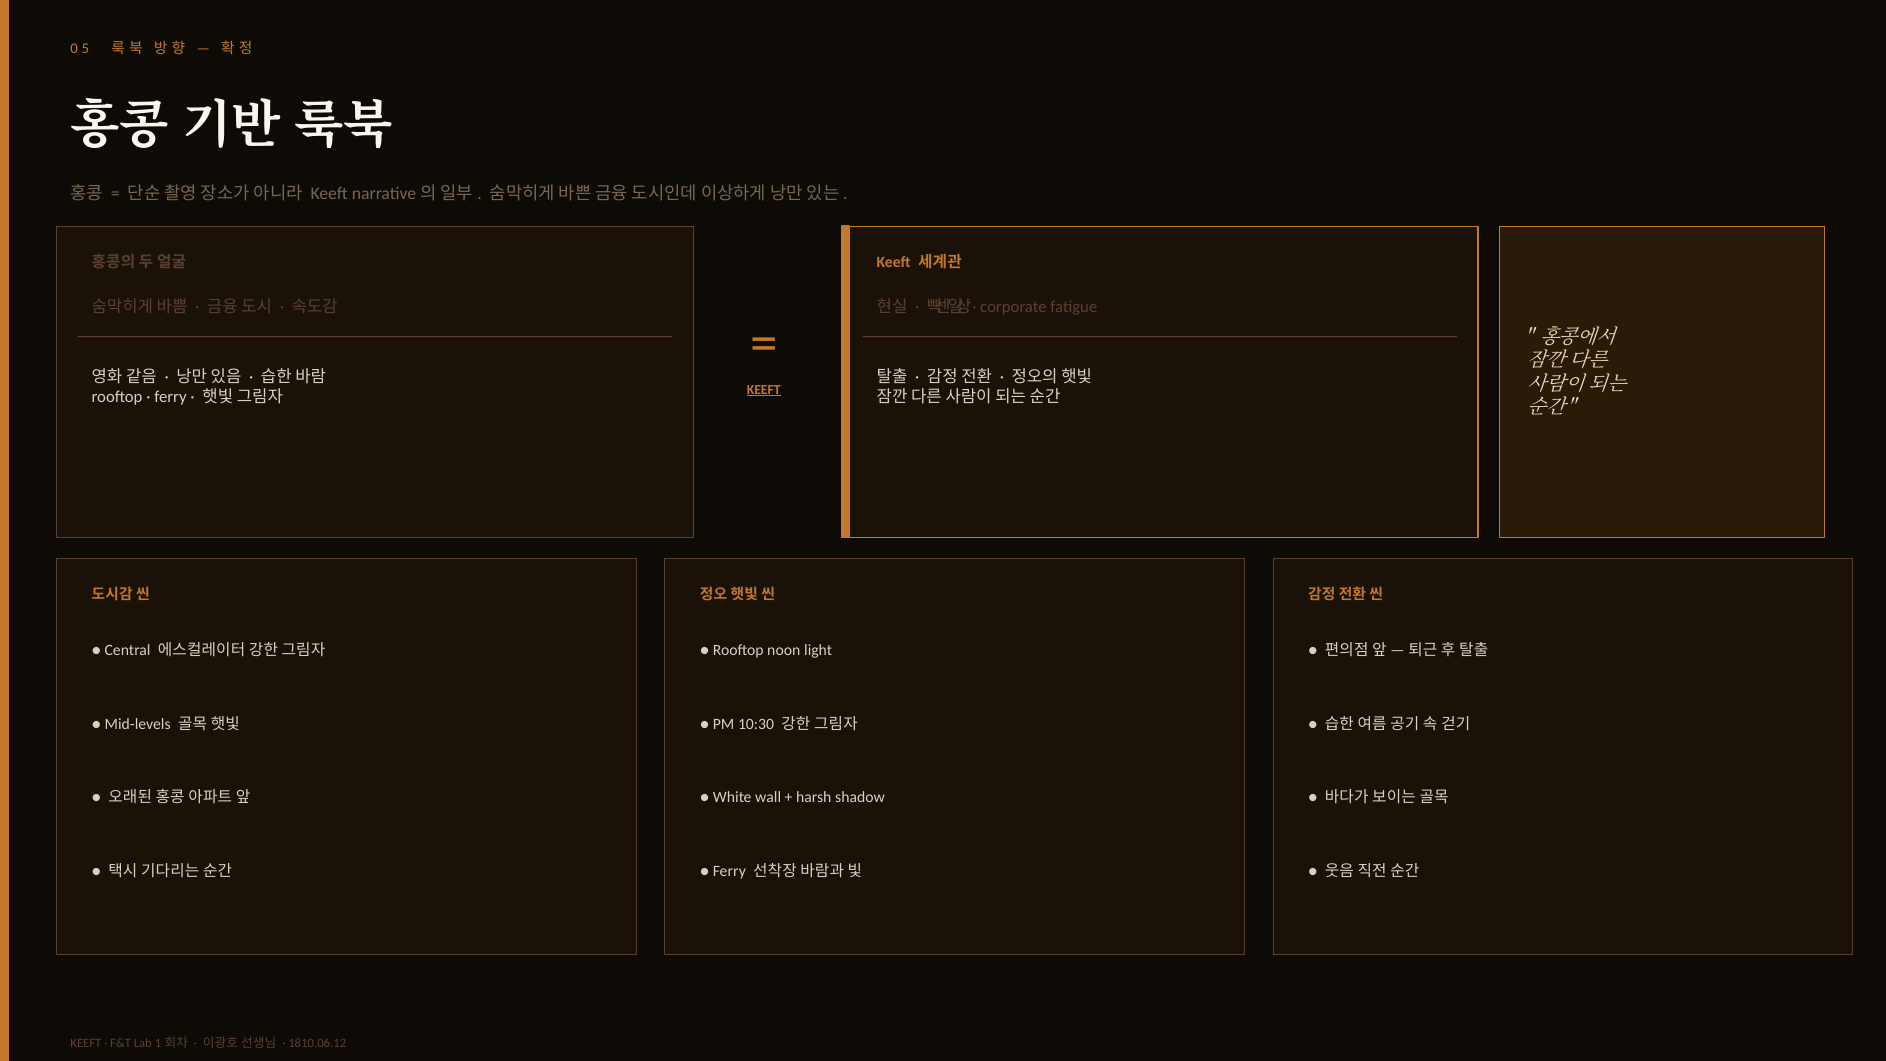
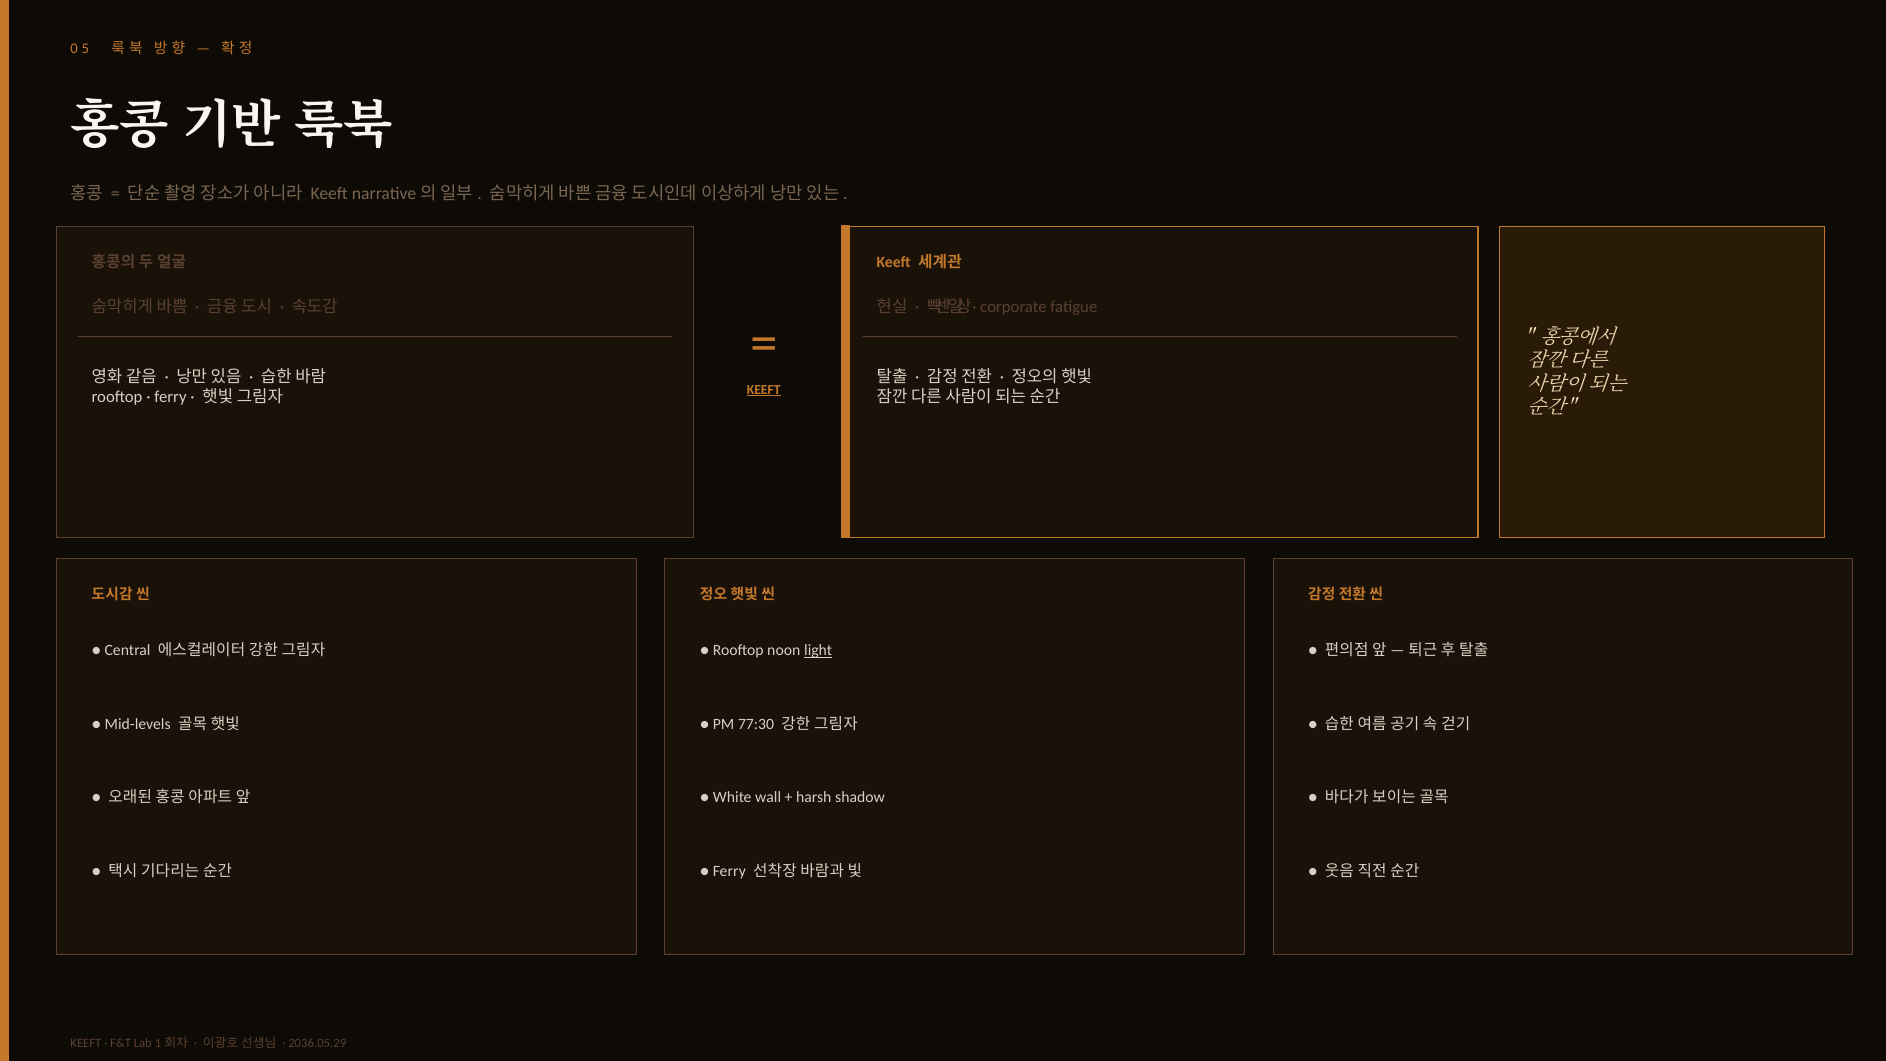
light underline: none -> present (818, 650)
10:30: 10:30 -> 77:30 (756, 724)
1810.06.12: 1810.06.12 -> 2036.05.29 (317, 1043)
